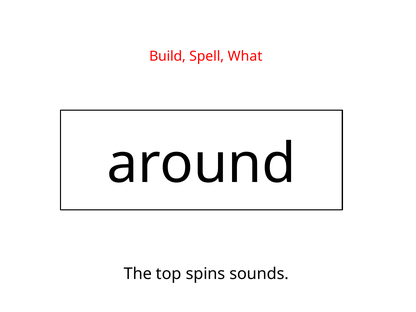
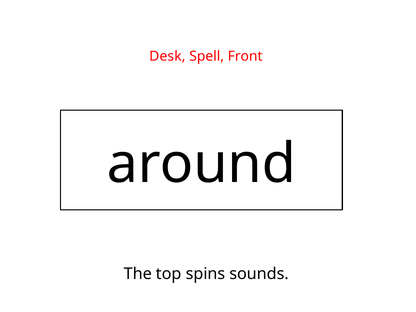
Build: Build -> Desk (167, 56)
What: What -> Front (245, 56)
